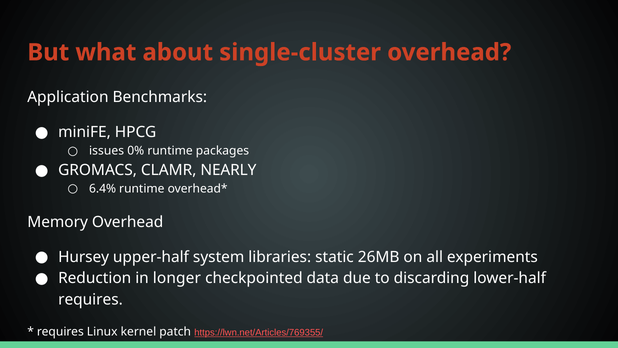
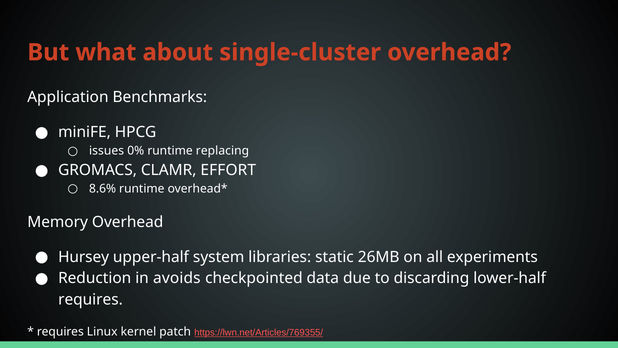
packages: packages -> replacing (222, 151)
NEARLY: NEARLY -> EFFORT (228, 170)
6.4%: 6.4% -> 8.6% (103, 188)
longer: longer -> avoids (177, 278)
